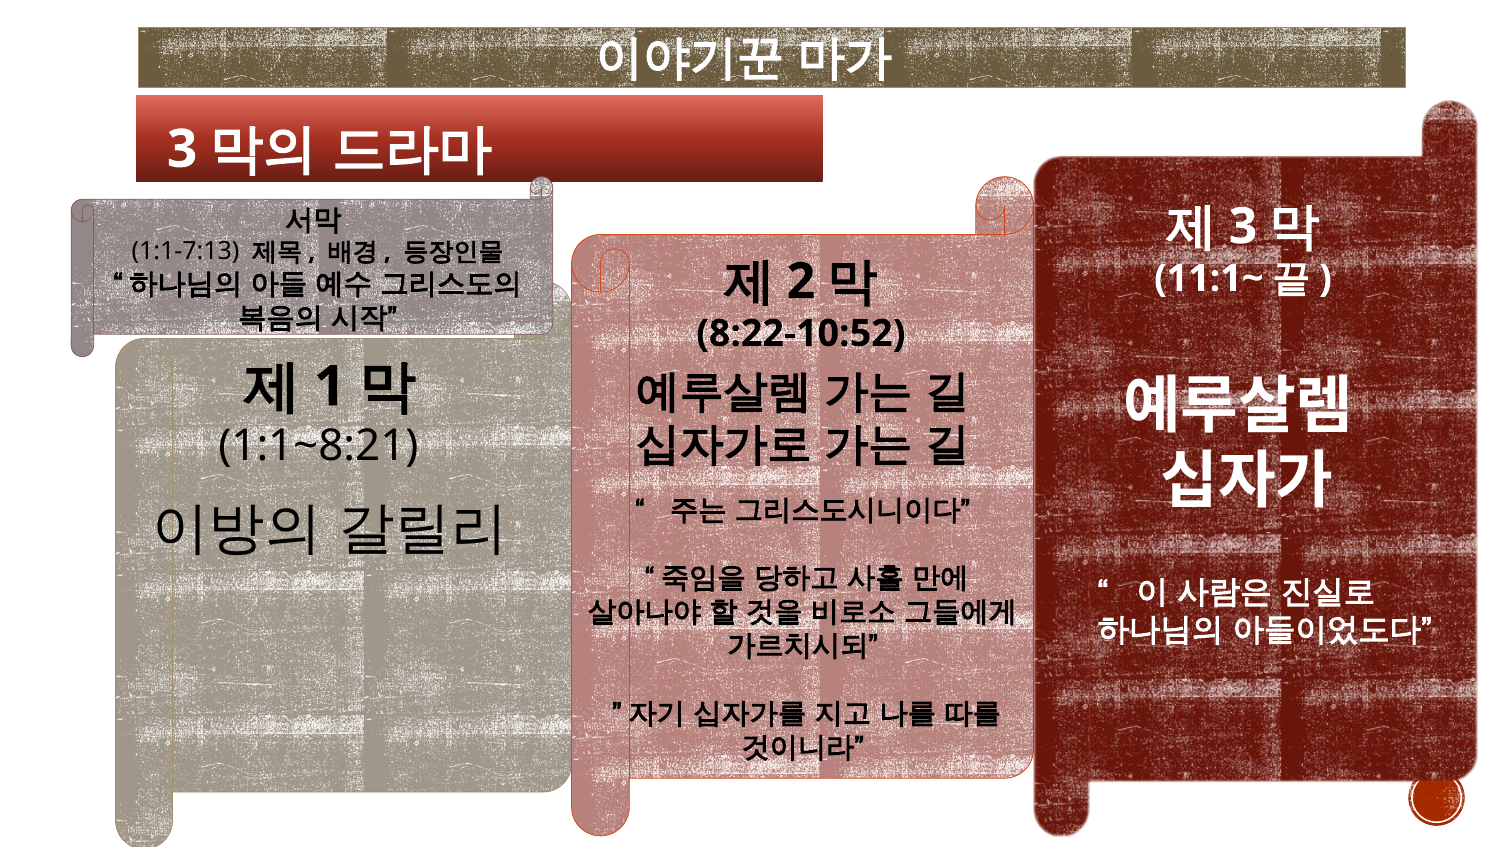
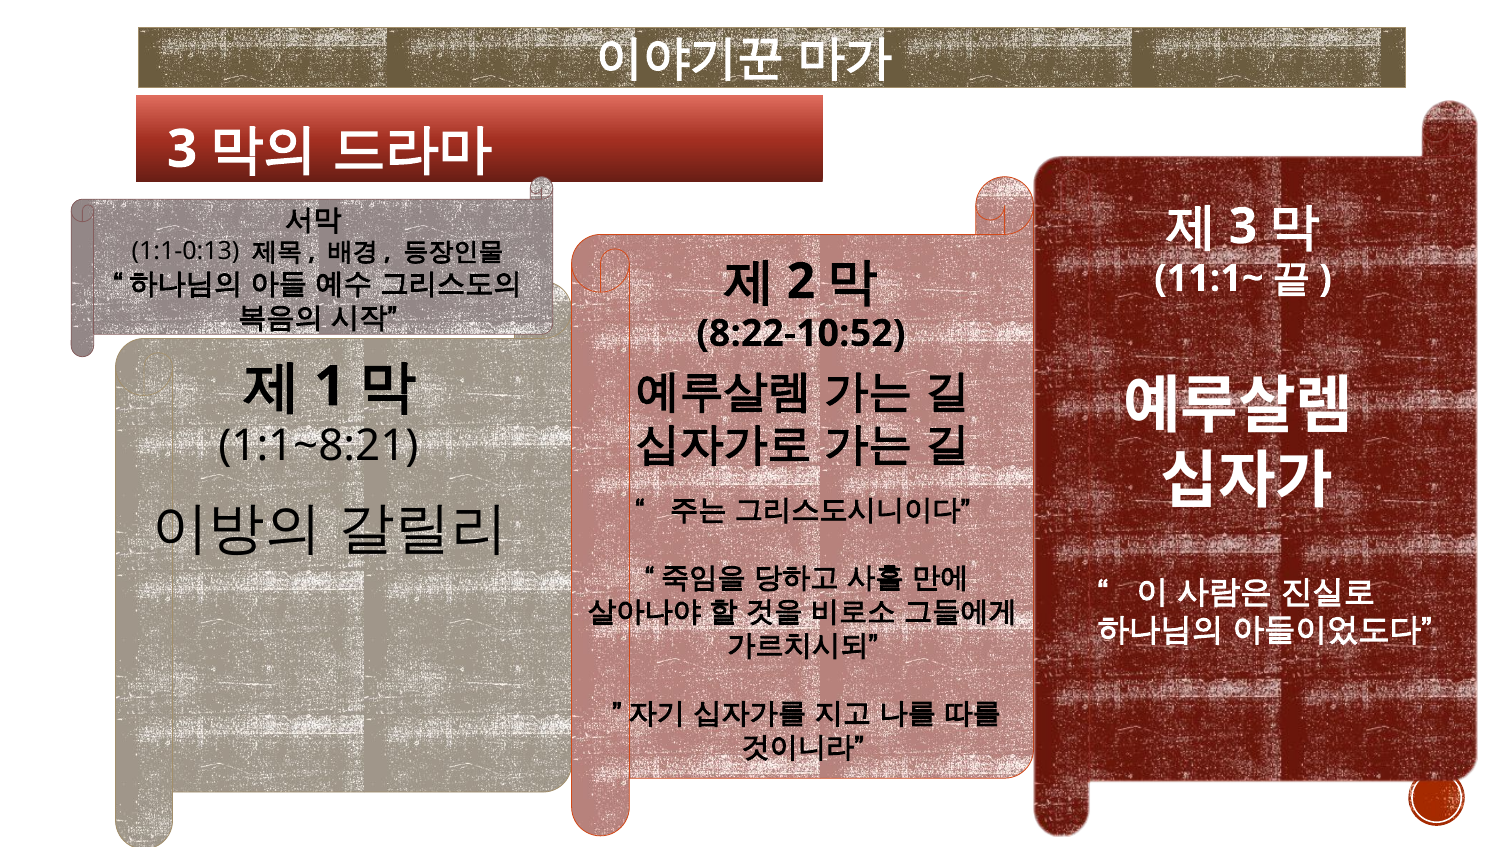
1:1-7:13: 1:1-7:13 -> 1:1-0:13 (186, 252)
